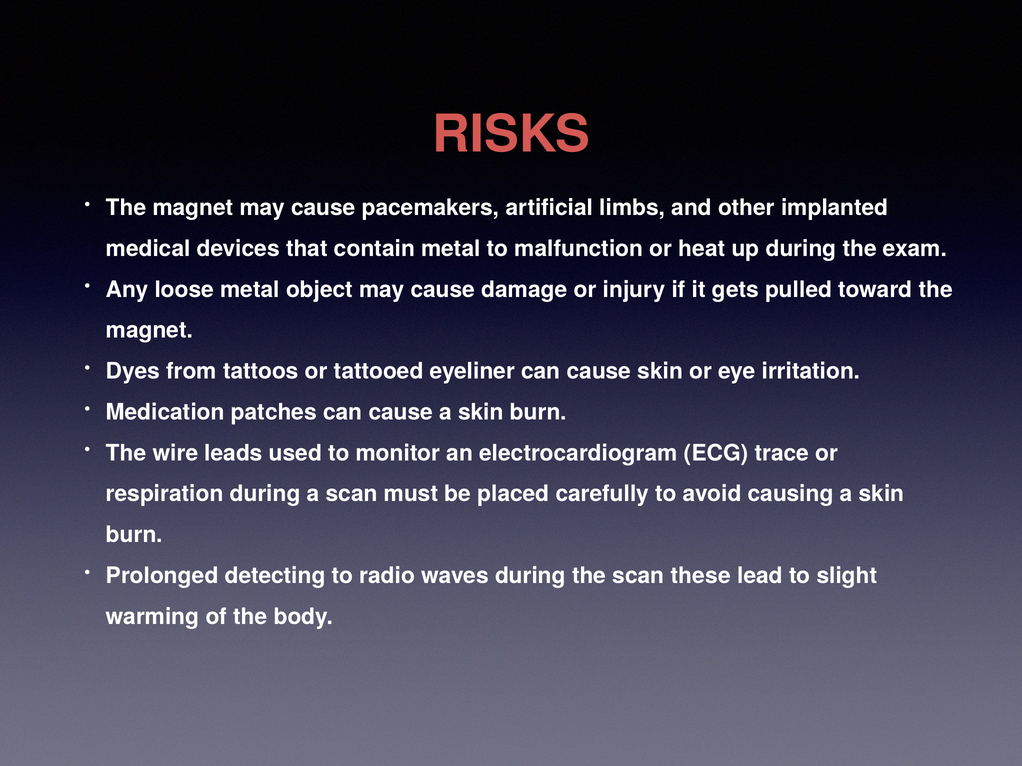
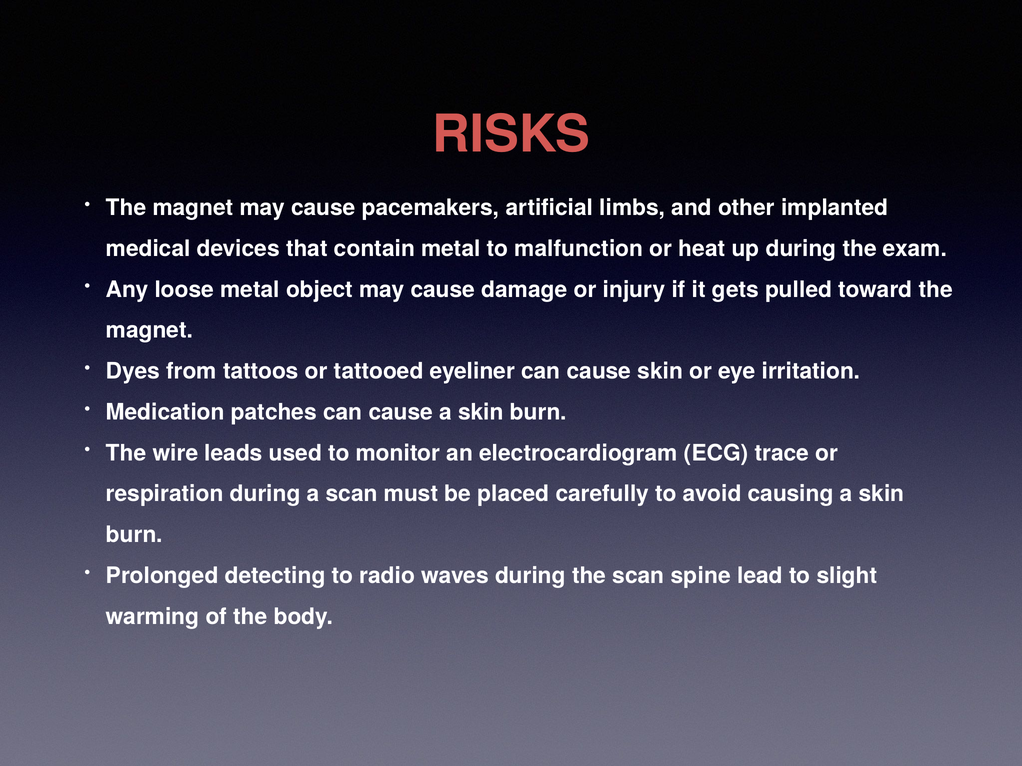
these: these -> spine (701, 576)
